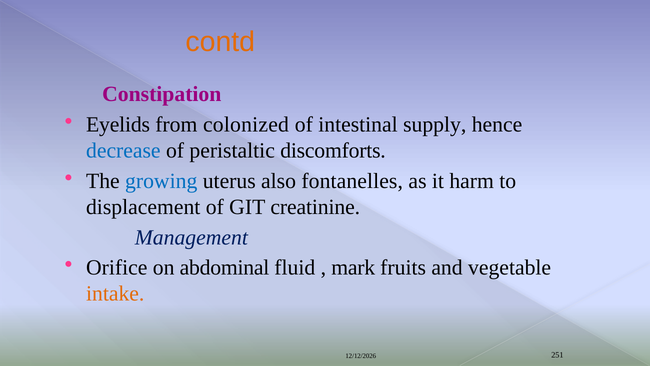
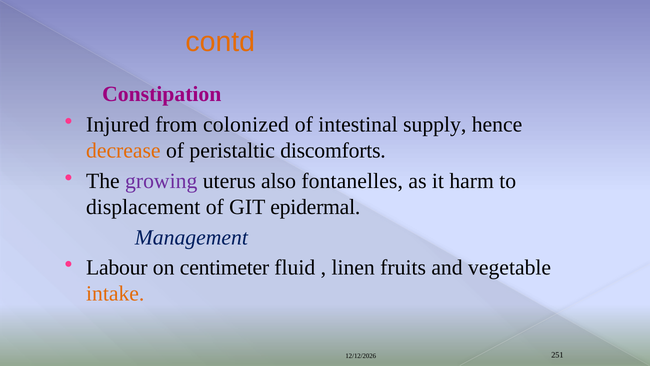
Eyelids: Eyelids -> Injured (118, 124)
decrease colour: blue -> orange (123, 150)
growing colour: blue -> purple (161, 181)
creatinine: creatinine -> epidermal (315, 207)
Orifice: Orifice -> Labour (117, 267)
abdominal: abdominal -> centimeter (225, 267)
mark: mark -> linen (353, 267)
